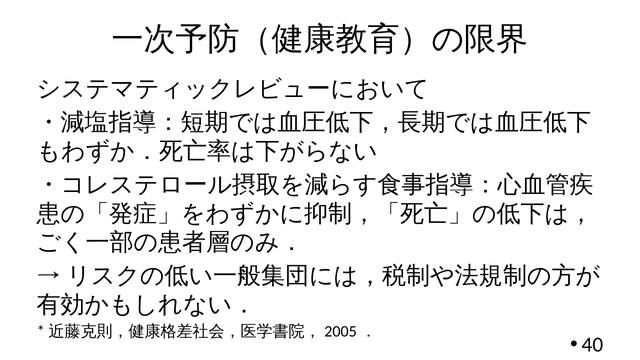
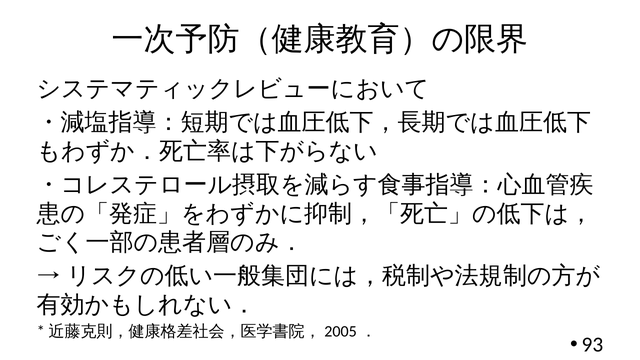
40: 40 -> 93 (592, 344)
